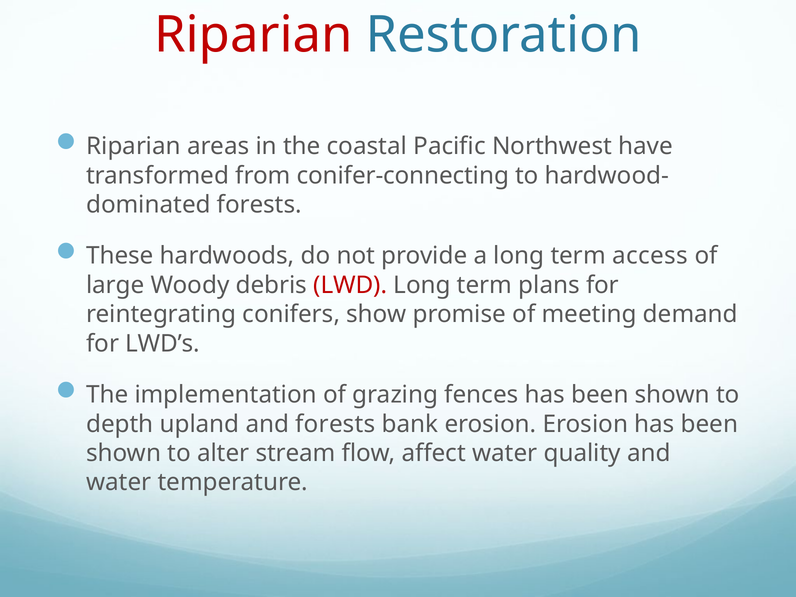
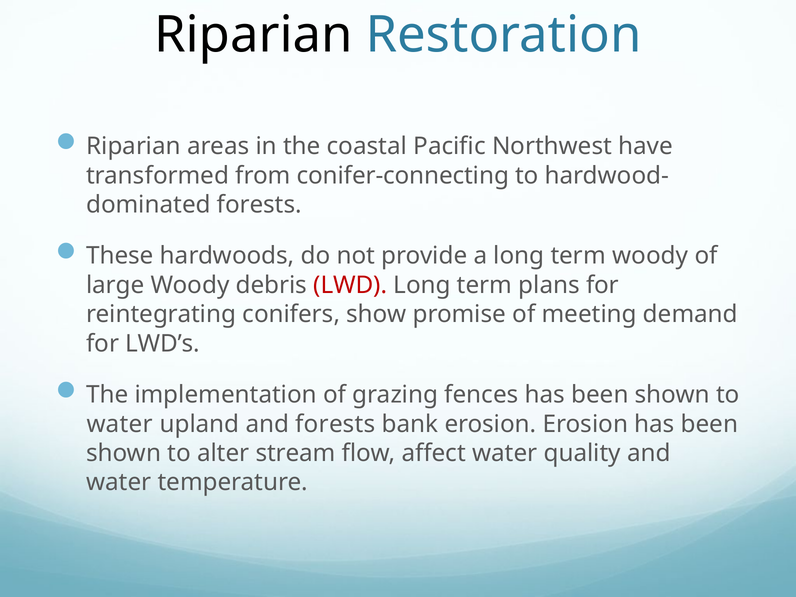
Riparian colour: red -> black (253, 35)
term access: access -> woody (650, 256)
depth: depth -> water (120, 424)
